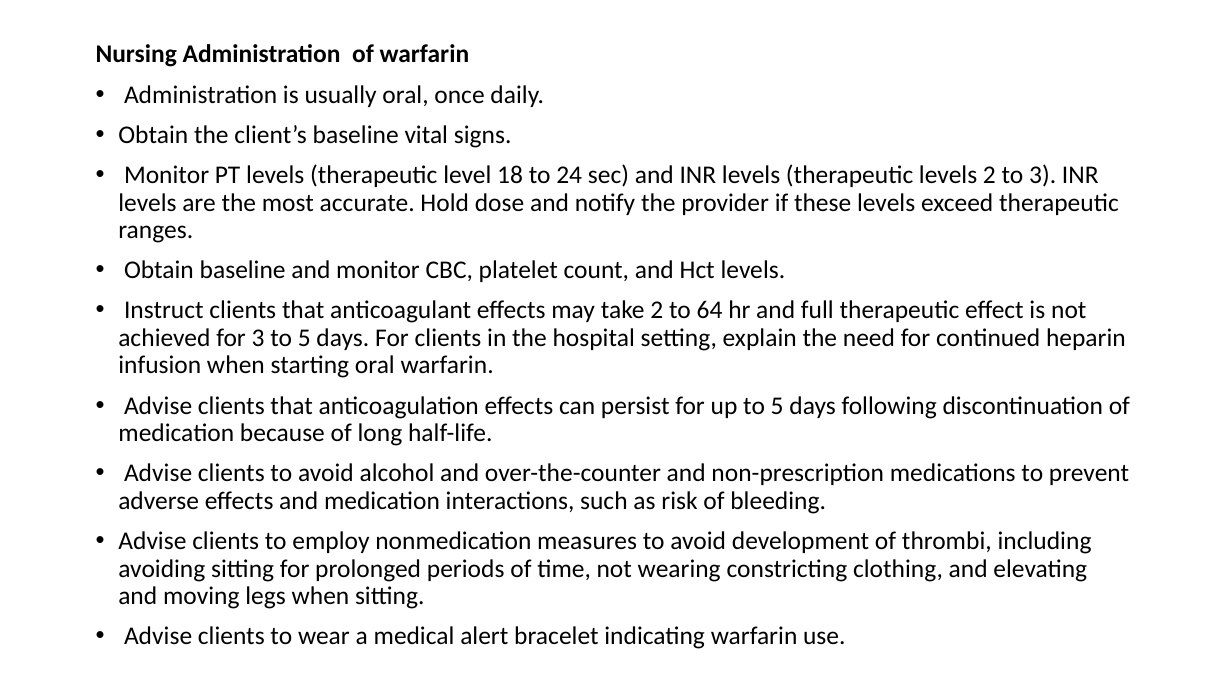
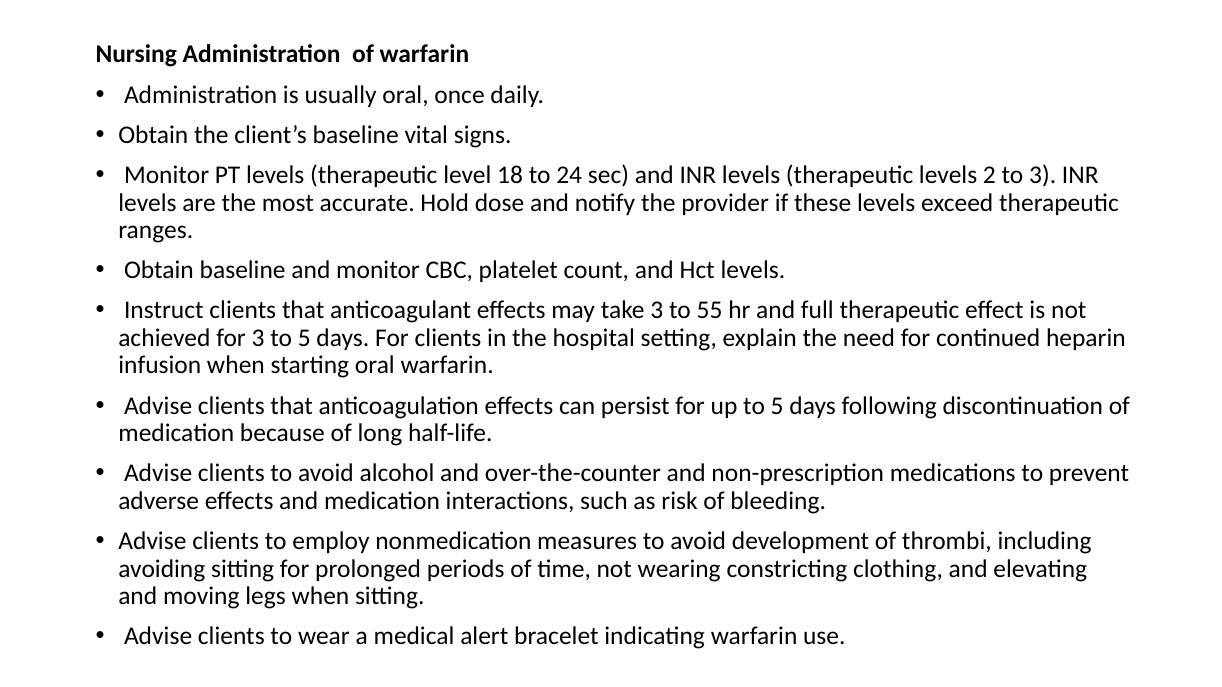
take 2: 2 -> 3 (657, 311)
64: 64 -> 55 (710, 311)
